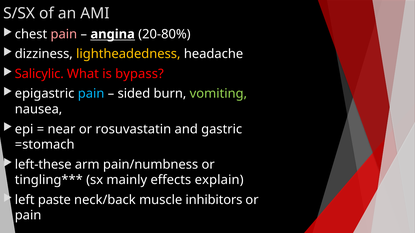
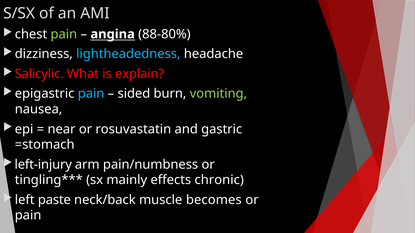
pain colour: pink -> light green (64, 34)
20-80%: 20-80% -> 88-80% (164, 34)
lightheadedness colour: yellow -> light blue (128, 54)
bypass: bypass -> explain (140, 74)
left-these: left-these -> left-injury (43, 165)
explain: explain -> chronic (219, 180)
inhibitors: inhibitors -> becomes (214, 200)
